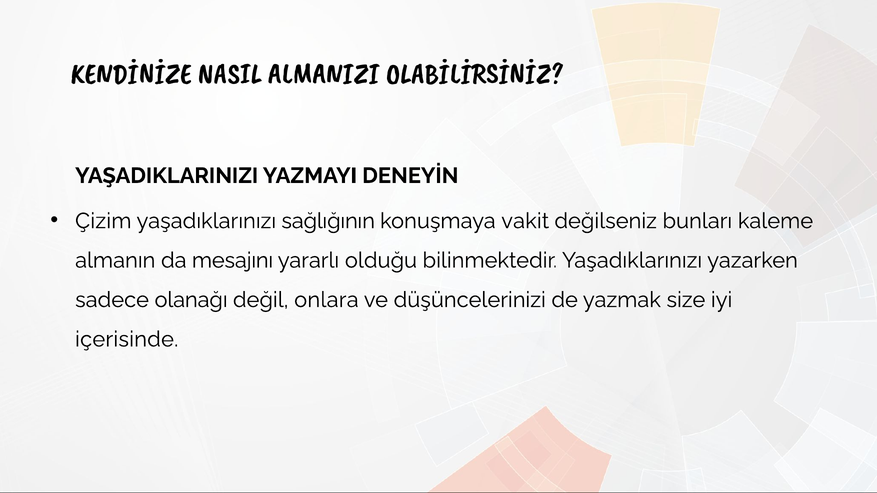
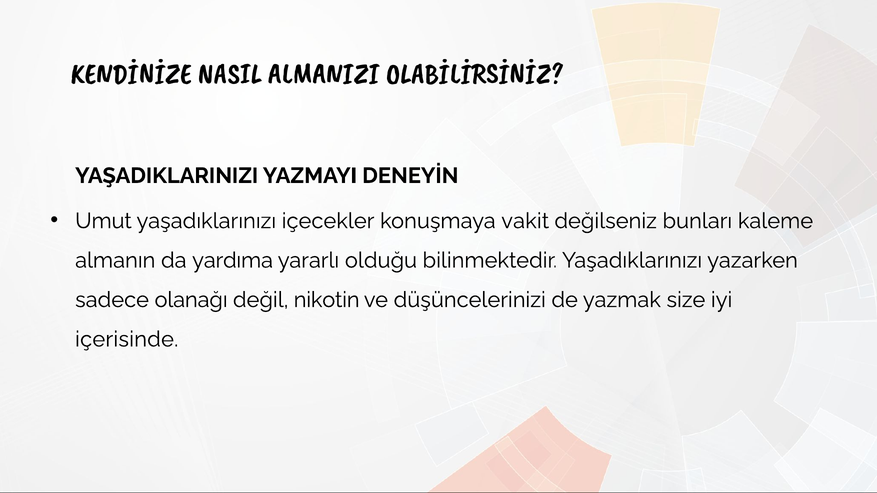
Çizim: Çizim -> Umut (103, 221)
sağlığının: sağlığının -> içecekler (328, 221)
mesajını: mesajını -> yardıma (233, 261)
onlara: onlara -> nikotin (327, 300)
